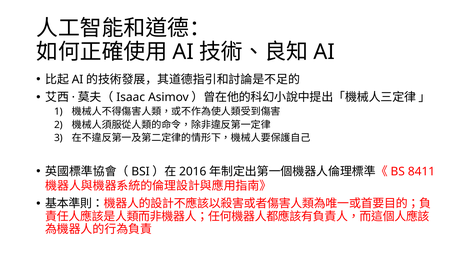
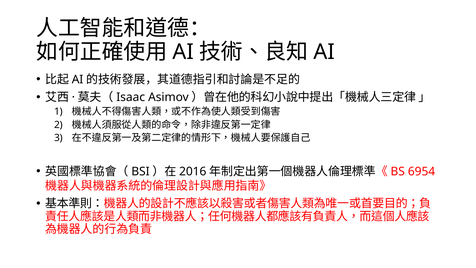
8411: 8411 -> 6954 (422, 172)
